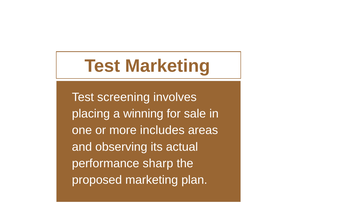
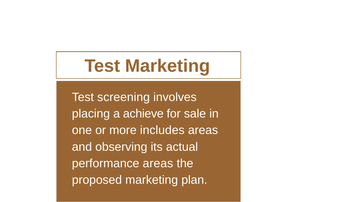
winning: winning -> achieve (143, 114)
performance sharp: sharp -> areas (158, 164)
